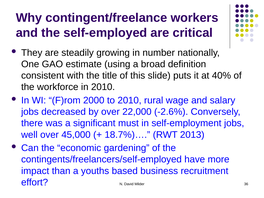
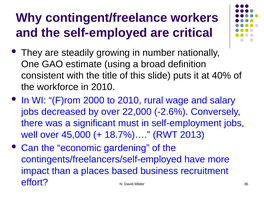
youths: youths -> places (95, 171)
